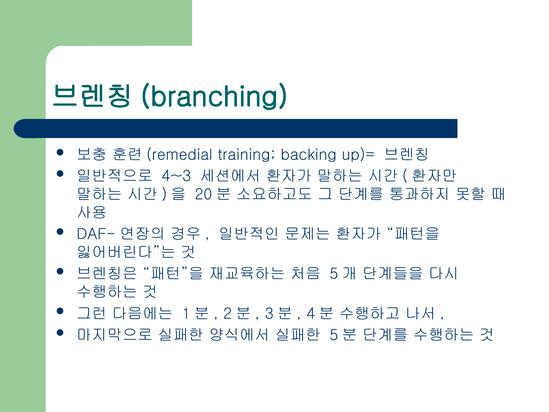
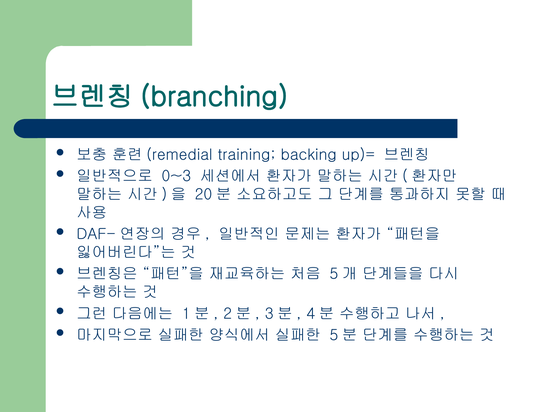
4~3: 4~3 -> 0~3 (176, 176)
